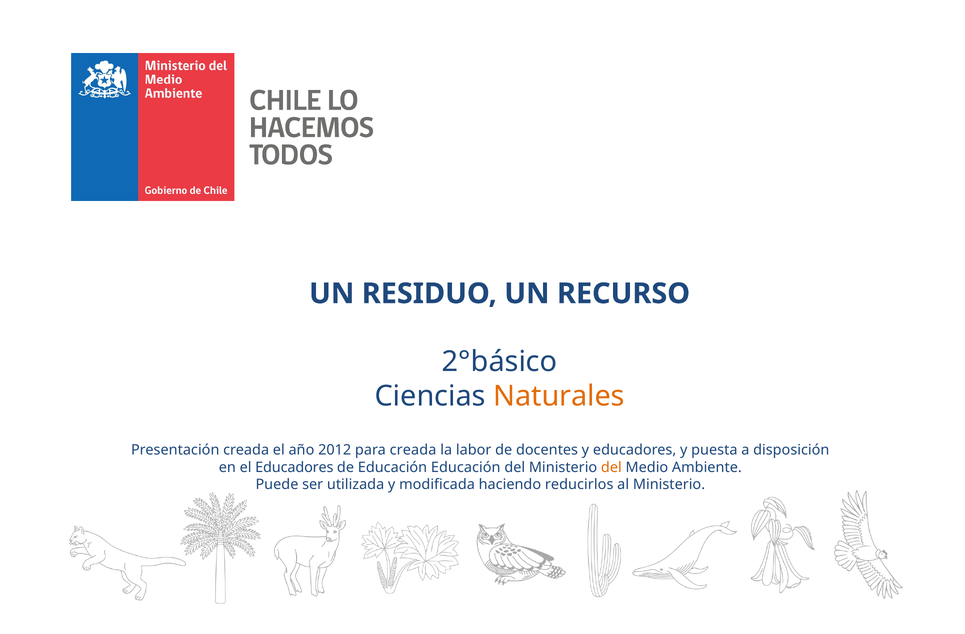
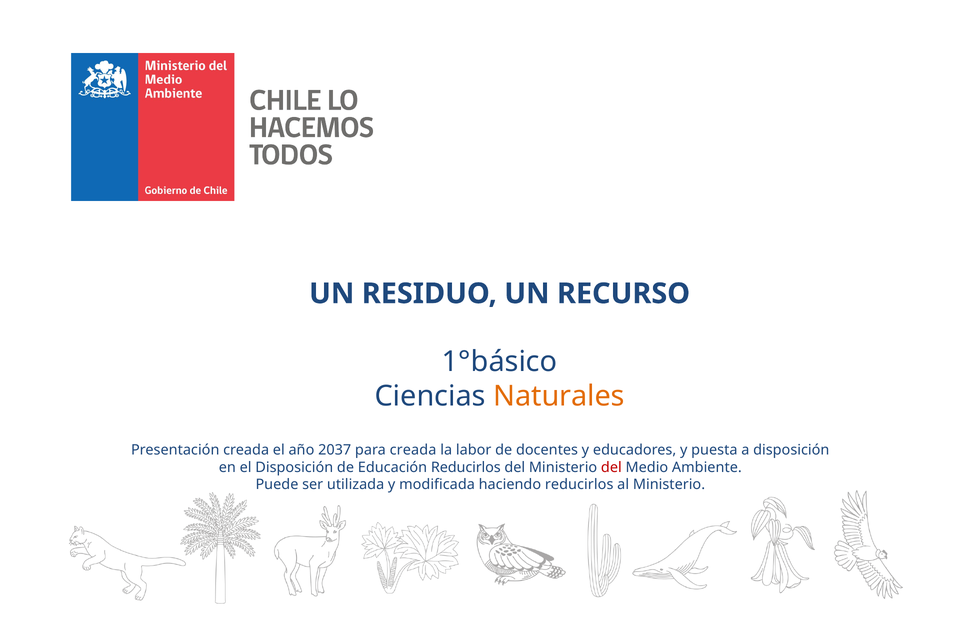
2°básico: 2°básico -> 1°básico (500, 362)
2012: 2012 -> 2037 (335, 450)
el Educadores: Educadores -> Disposición (294, 468)
Educación Educación: Educación -> Reducirlos (466, 468)
del colour: orange -> red (611, 468)
